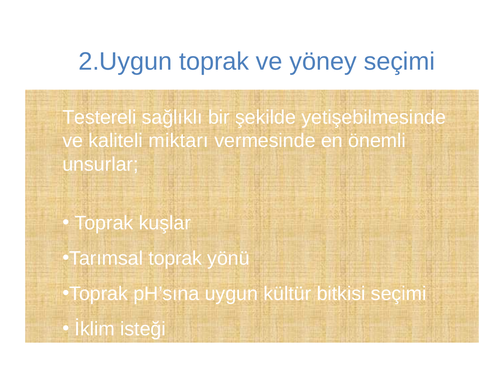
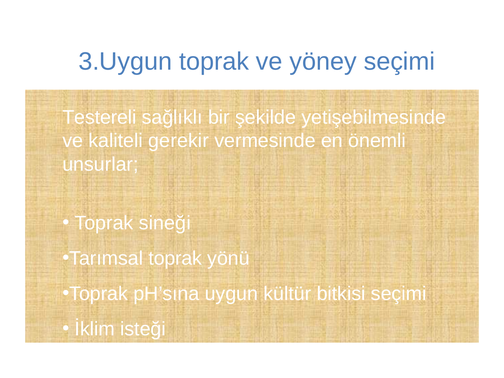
2.Uygun: 2.Uygun -> 3.Uygun (125, 61)
miktarı: miktarı -> gerekir (179, 141)
kuşlar: kuşlar -> sineği (165, 223)
